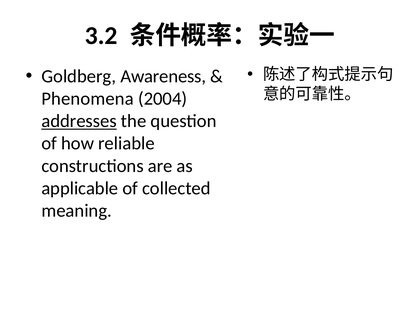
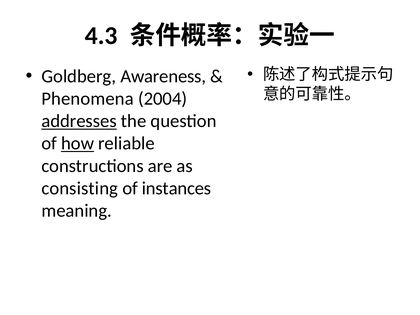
3.2: 3.2 -> 4.3 (101, 36)
how underline: none -> present (78, 143)
applicable: applicable -> consisting (80, 188)
collected: collected -> instances (176, 188)
